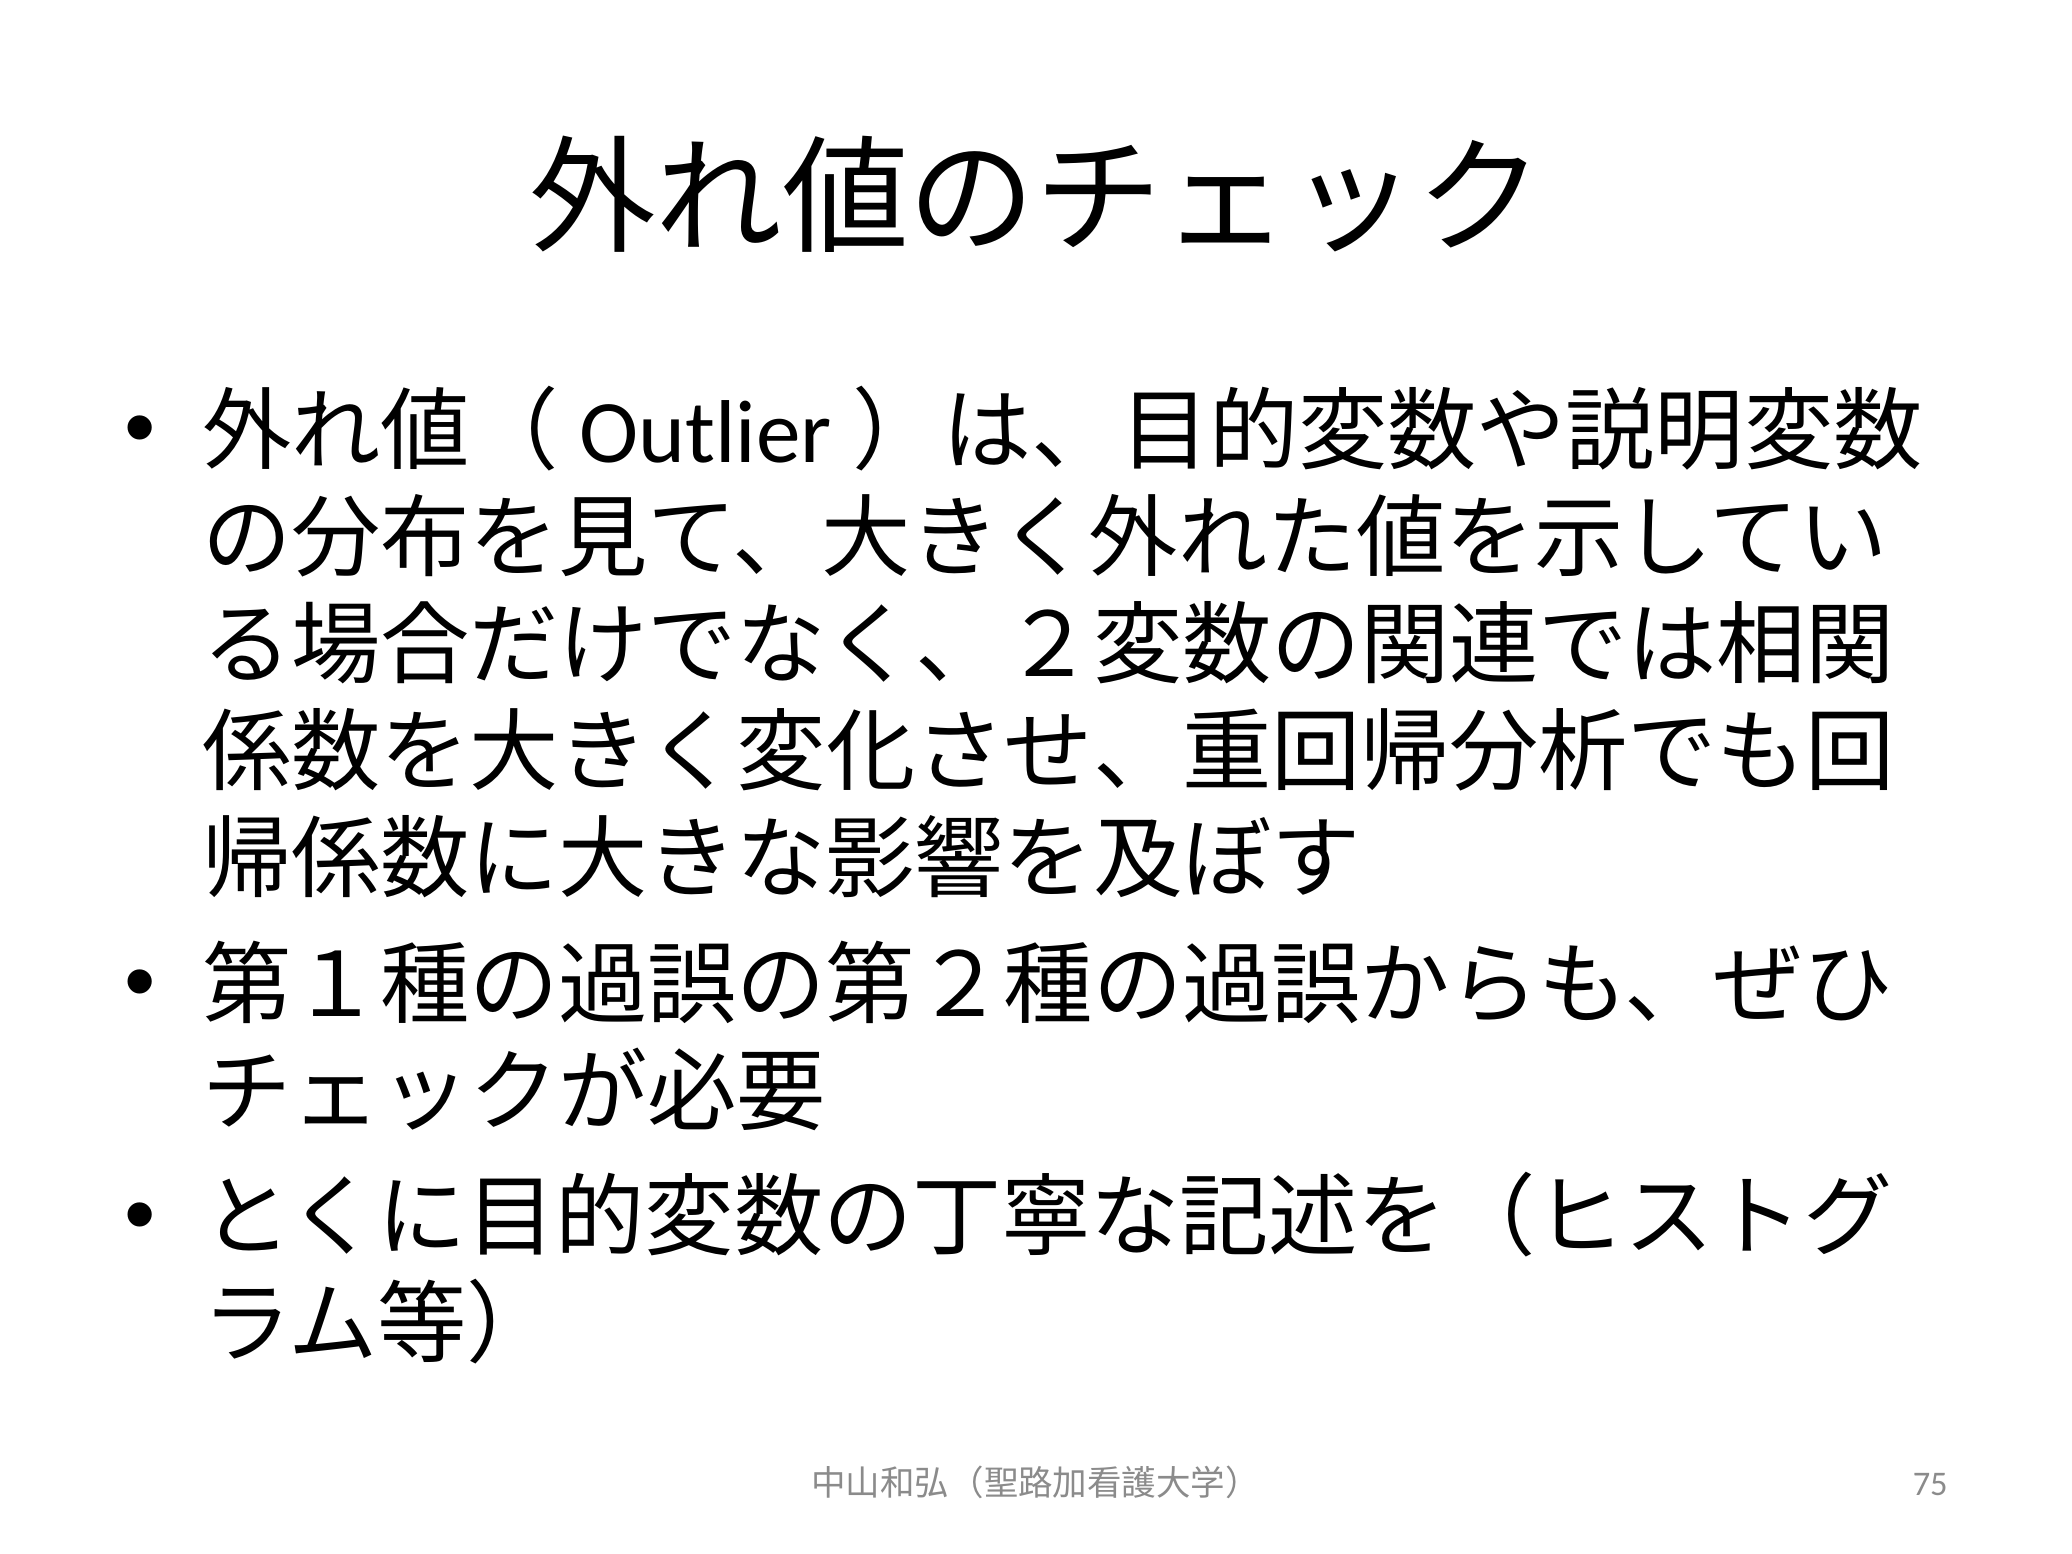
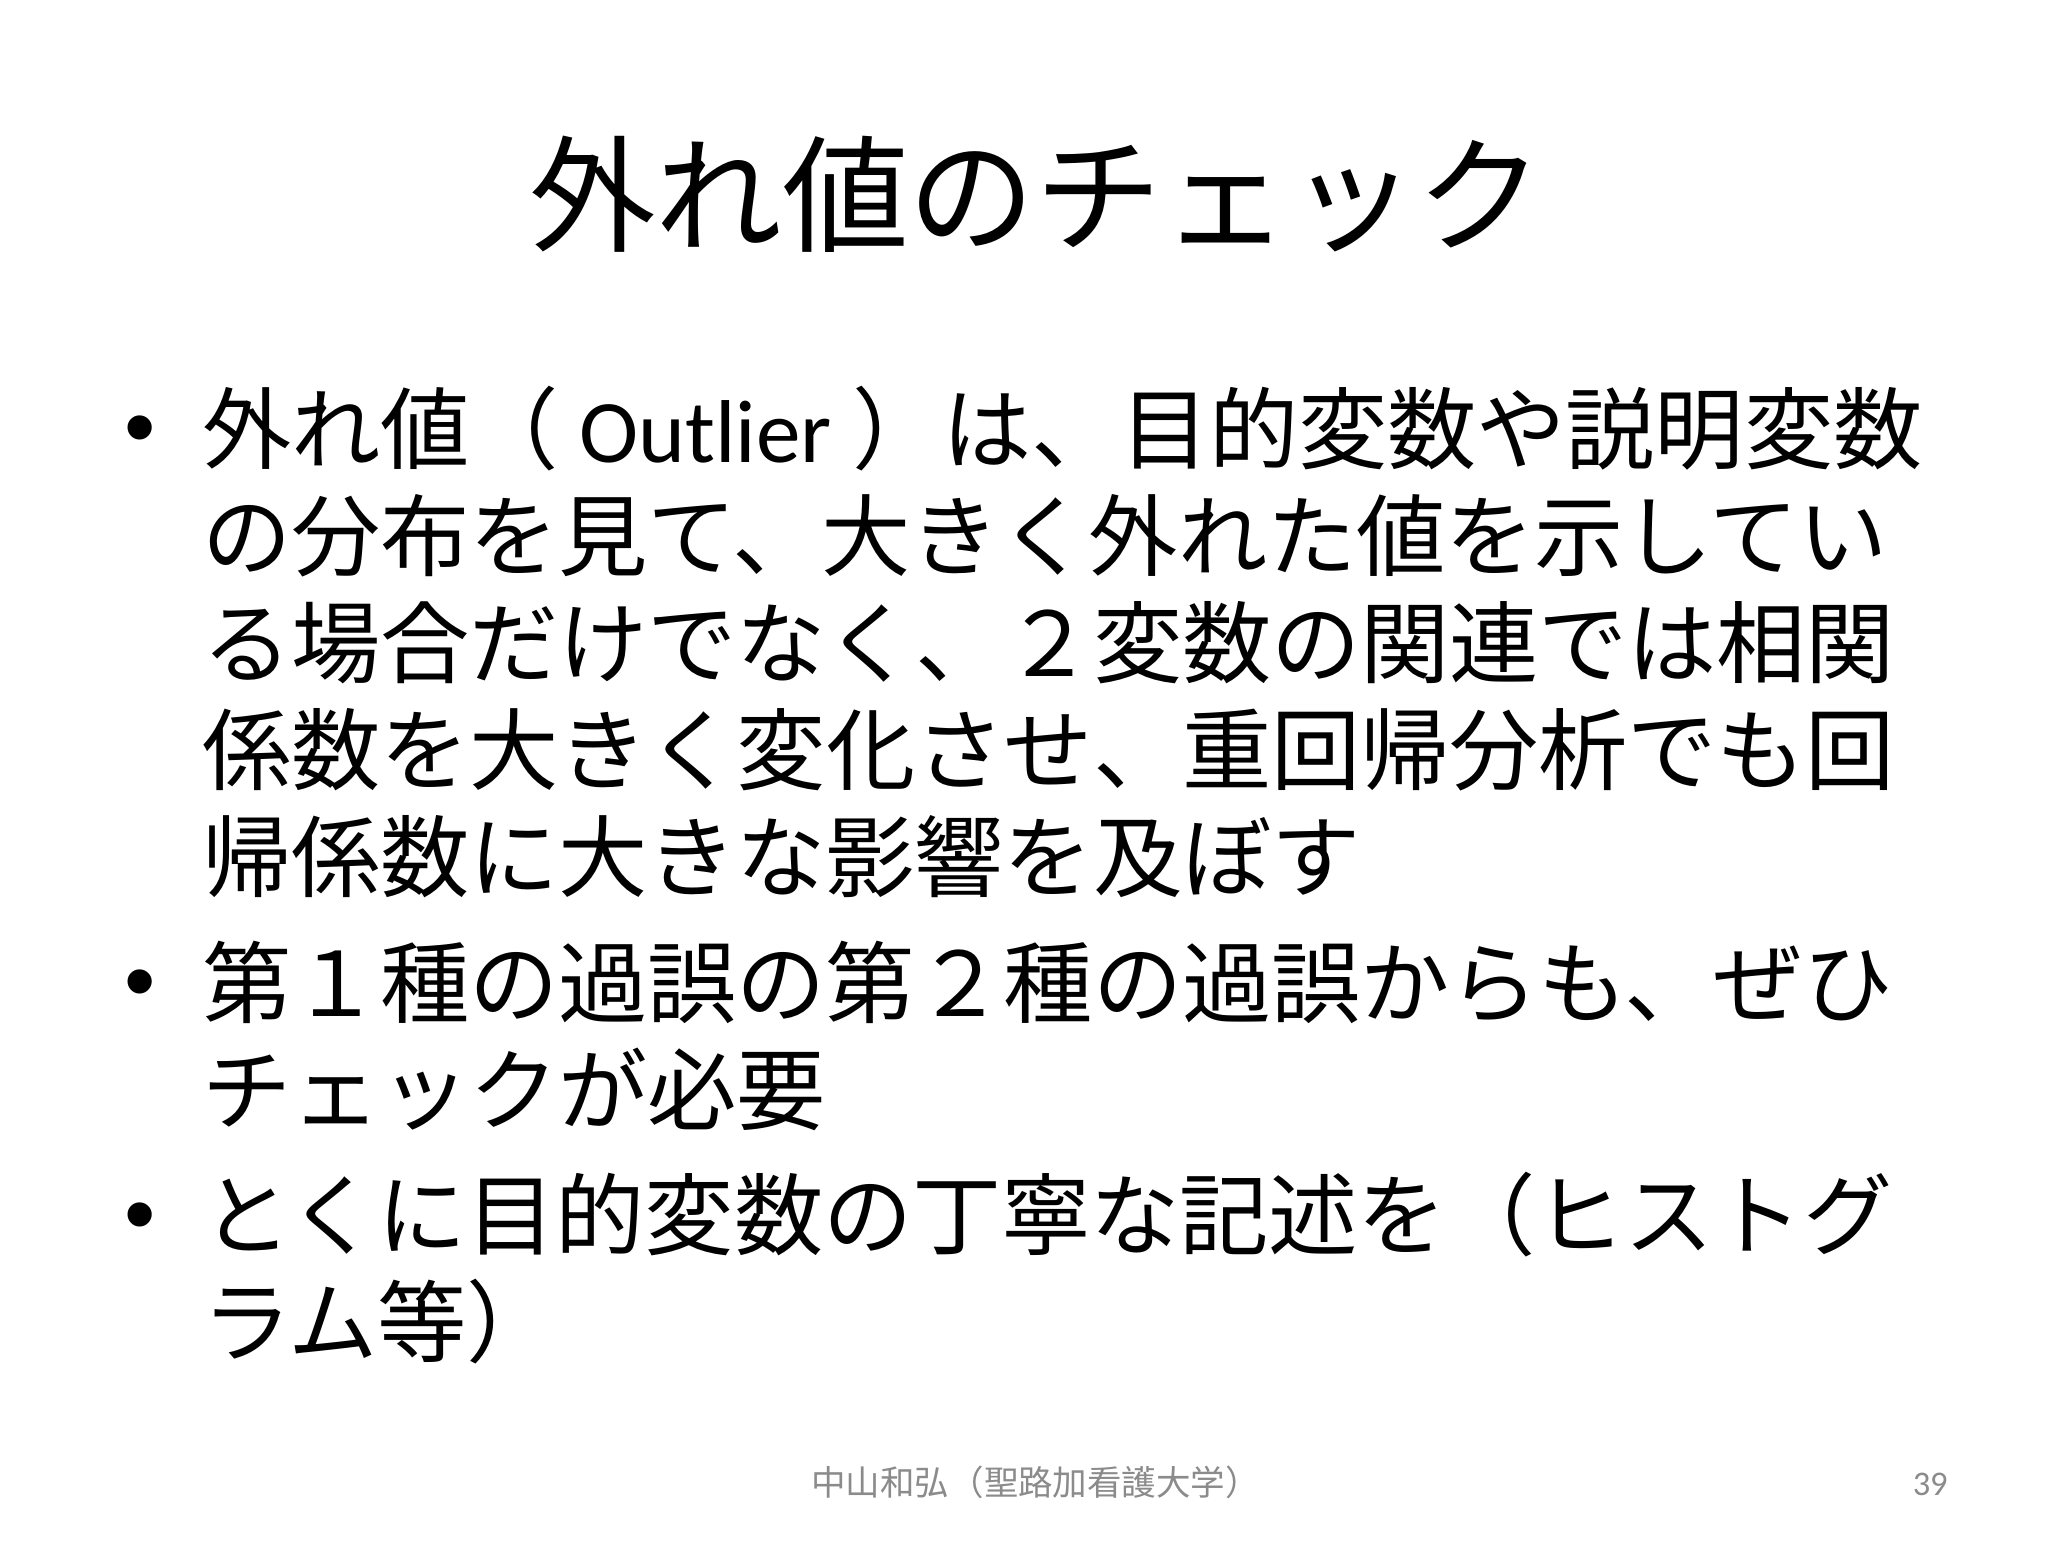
75: 75 -> 39 (1930, 1484)
